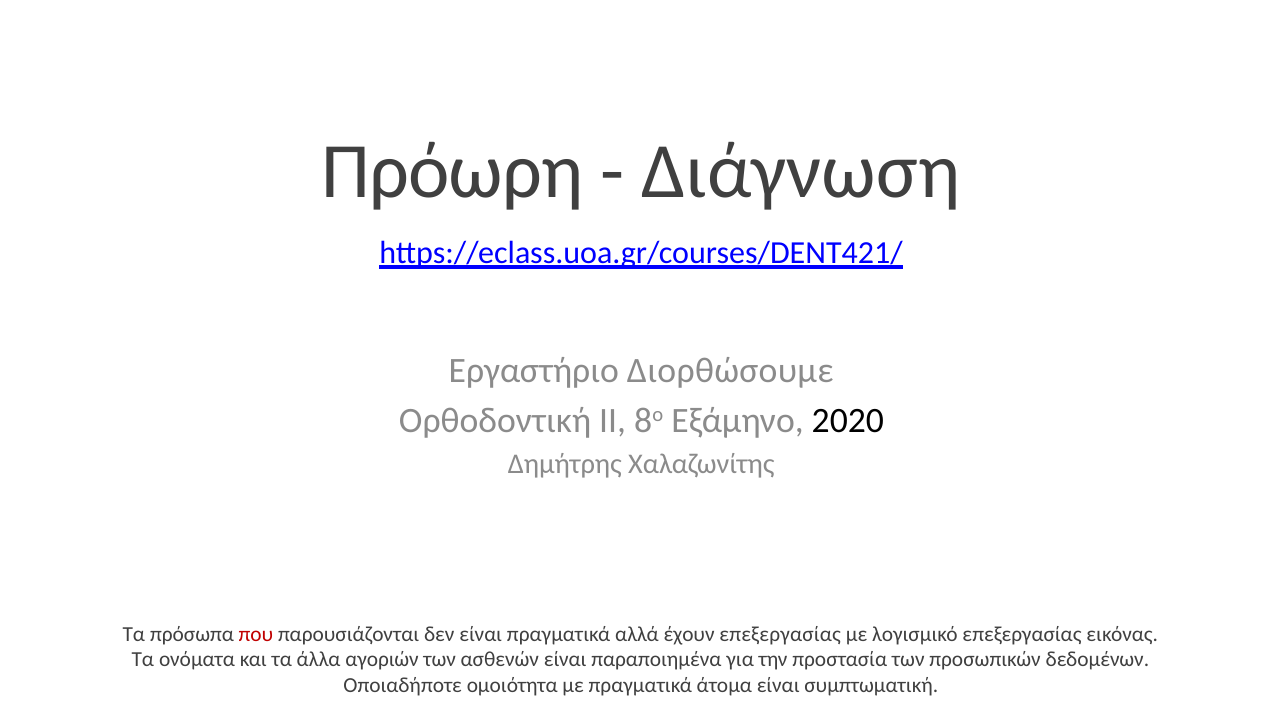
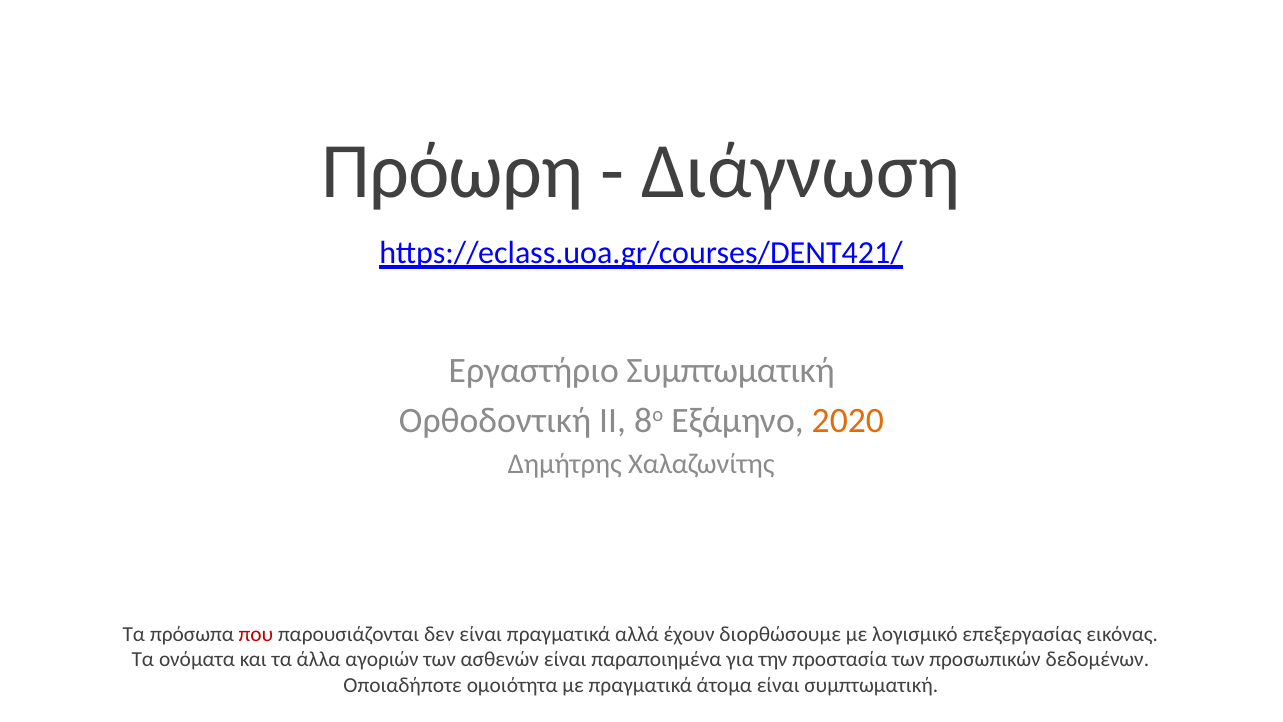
Εργαστήριο Διορθώσουμε: Διορθώσουμε -> Συμπτωματική (731, 370)
2020 colour: black -> orange (848, 420)
έχουν επεξεργασίας: επεξεργασίας -> διορθώσουμε (780, 634)
